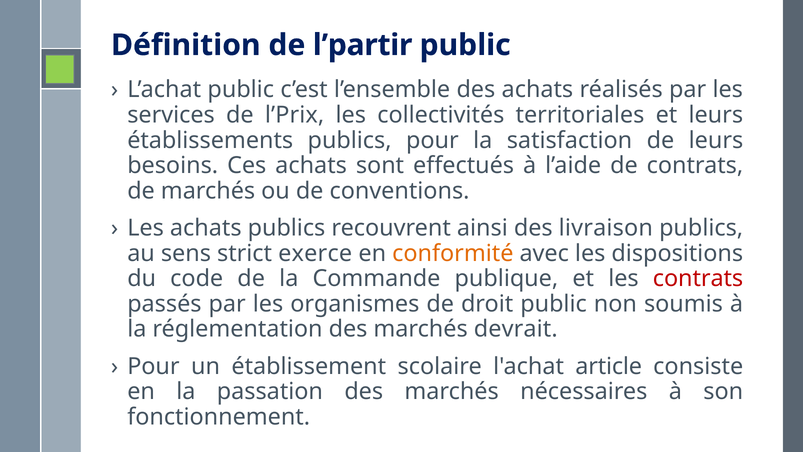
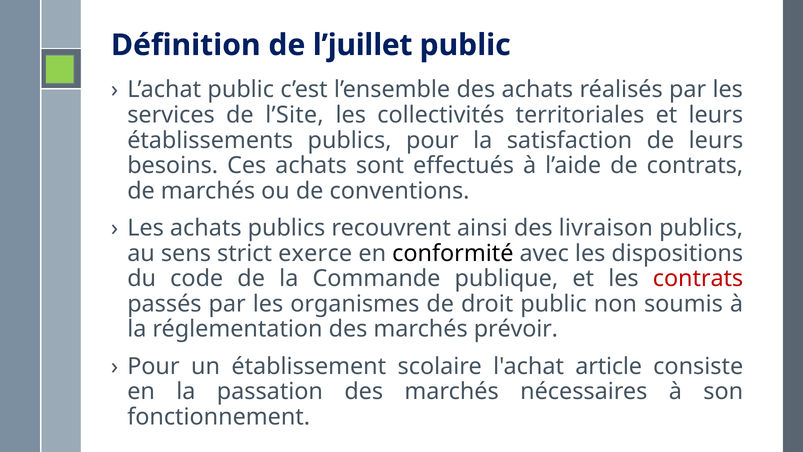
l’partir: l’partir -> l’juillet (363, 45)
l’Prix: l’Prix -> l’Site (295, 115)
conformité colour: orange -> black (453, 253)
devrait: devrait -> prévoir (516, 329)
